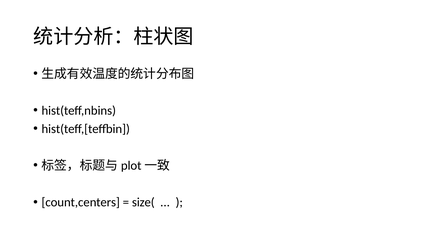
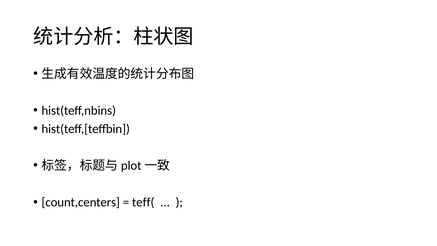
size(: size( -> teff( (143, 202)
